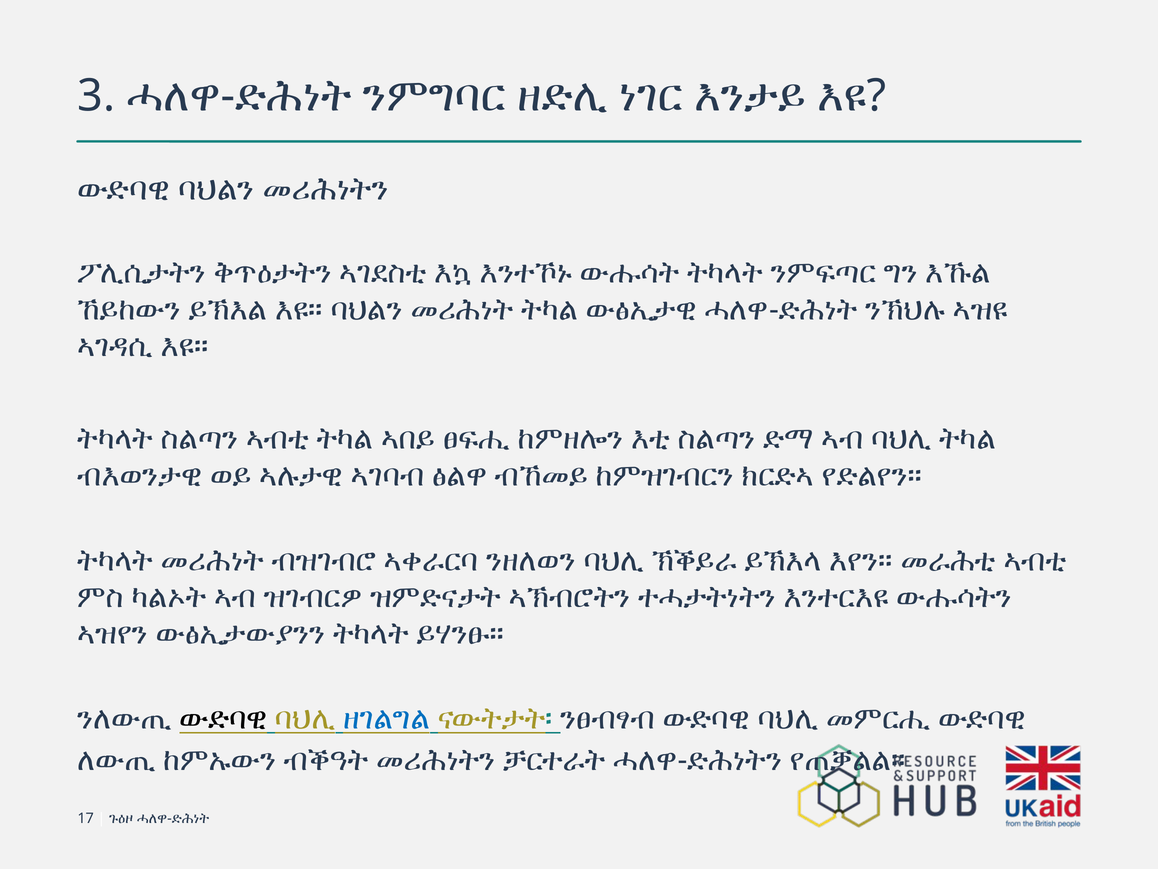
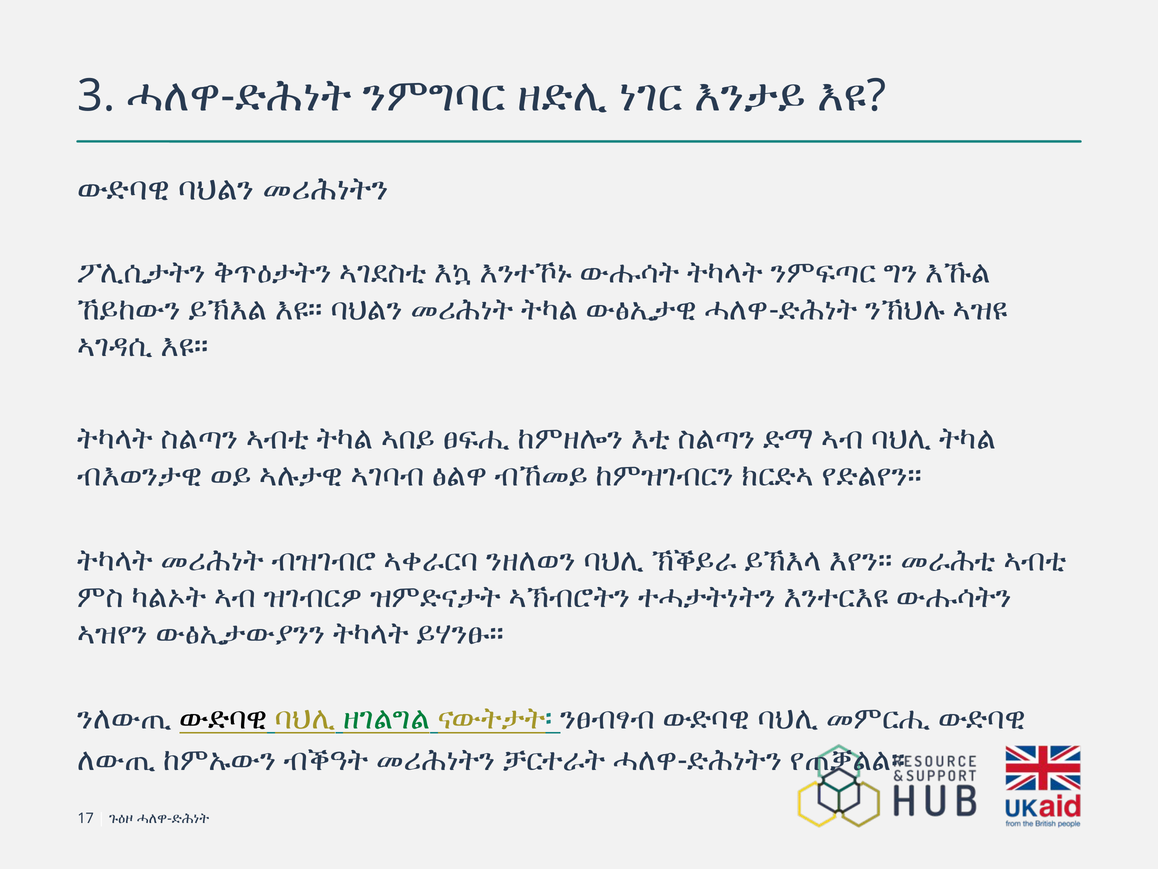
ዘገልግል colour: blue -> green (387, 718)
